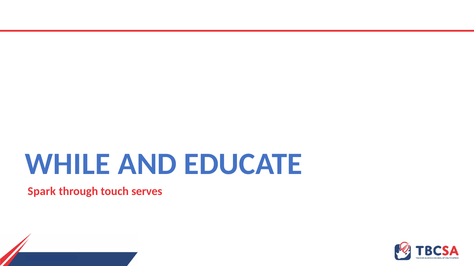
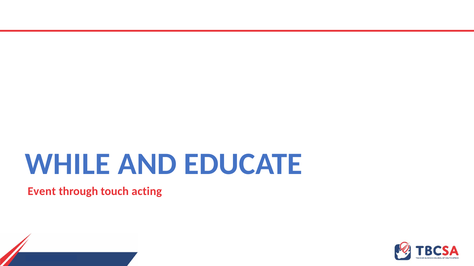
Spark: Spark -> Event (42, 192)
serves: serves -> acting (147, 192)
